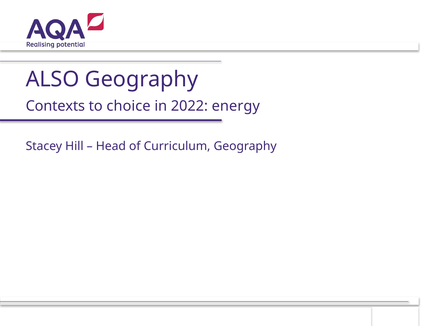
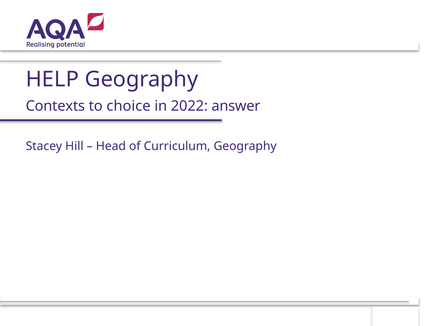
ALSO: ALSO -> HELP (52, 79)
energy: energy -> answer (236, 106)
